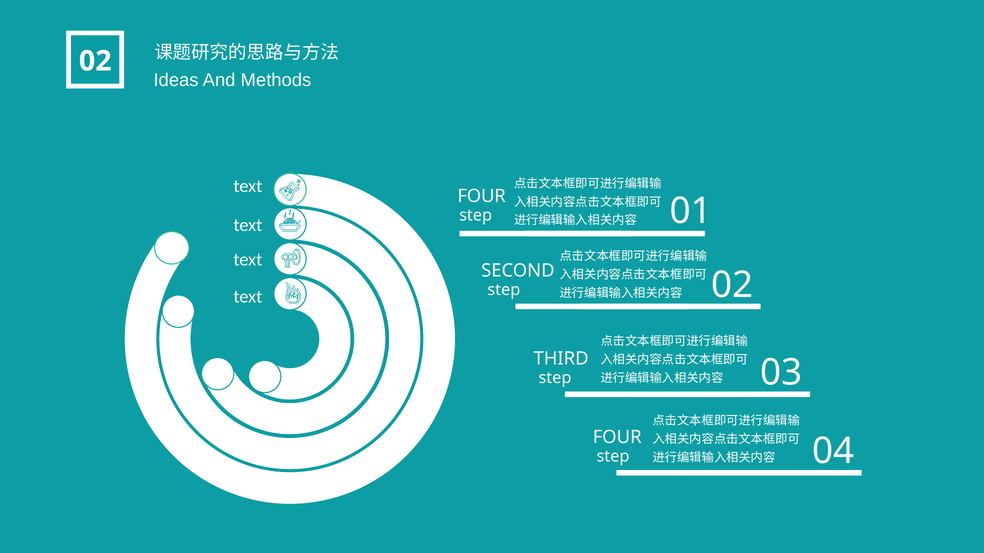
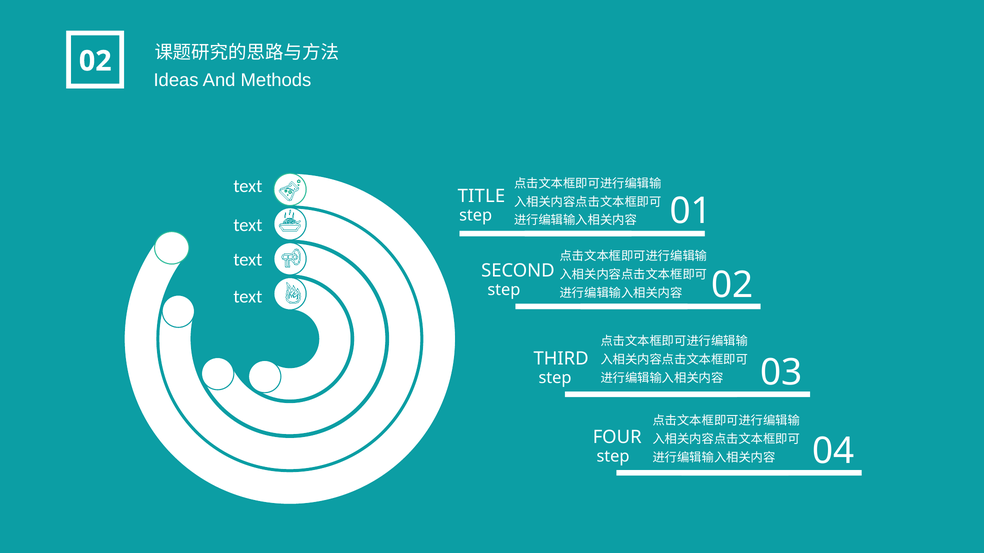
FOUR: FOUR -> TITLE (481, 196)
